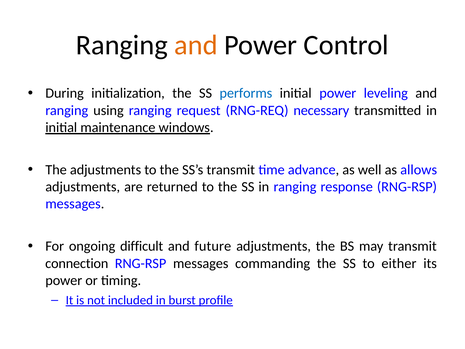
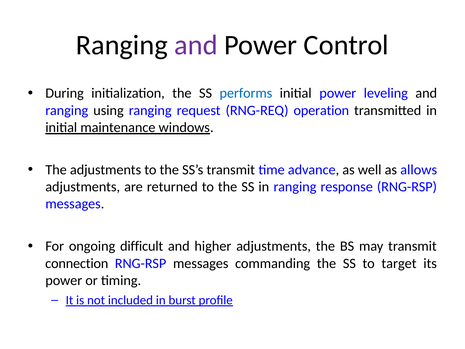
and colour: orange -> purple (196, 45)
necessary: necessary -> operation (321, 110)
future: future -> higher (213, 246)
either: either -> target (399, 263)
